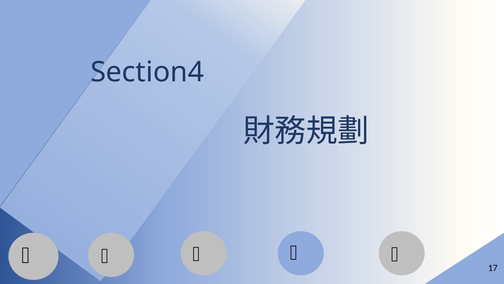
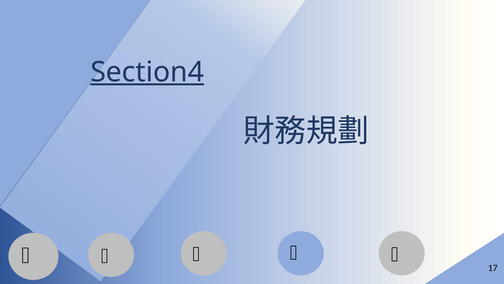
Section4 underline: none -> present (147, 72)
